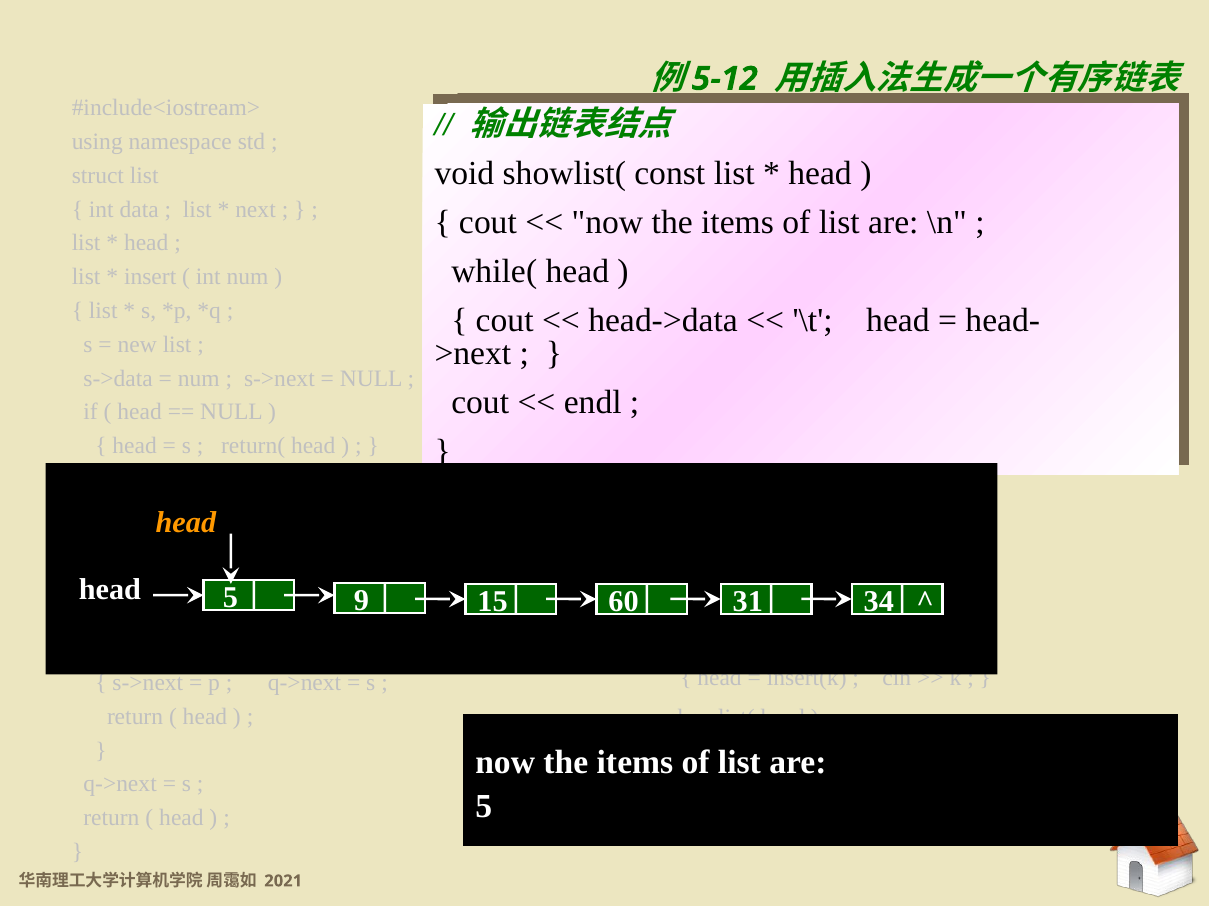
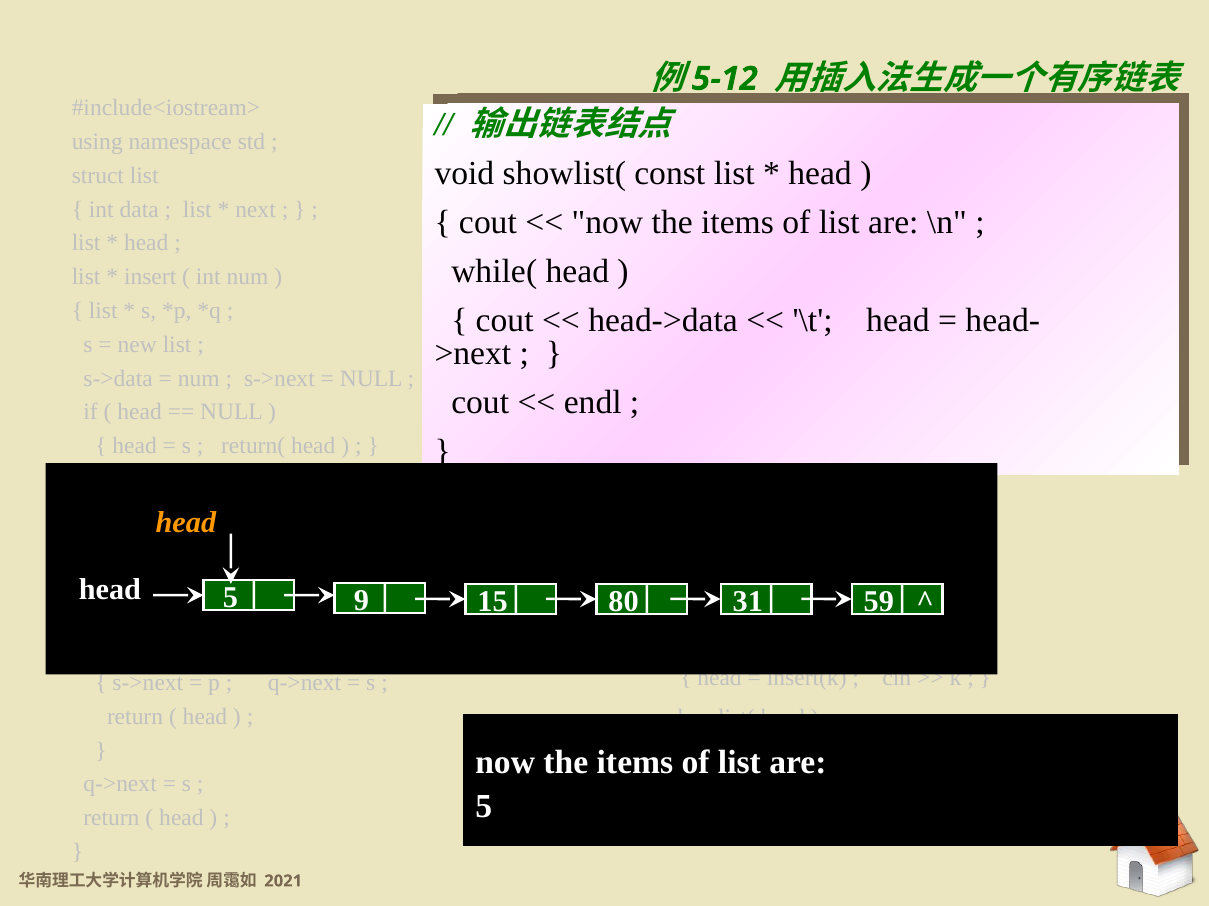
60: 60 -> 80 (624, 602)
34: 34 -> 59 (879, 602)
